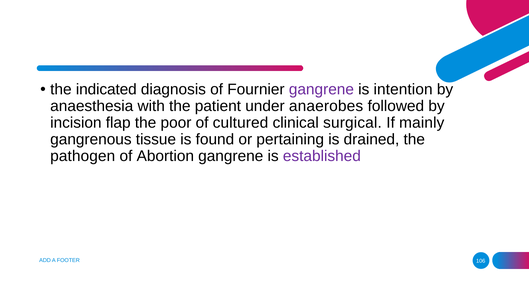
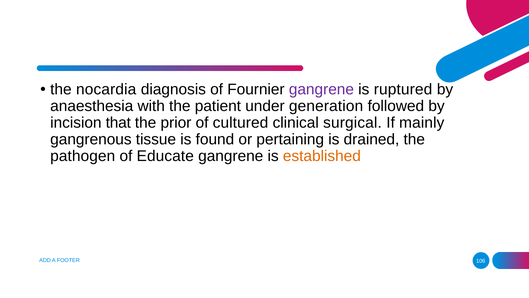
indicated: indicated -> nocardia (106, 89)
intention: intention -> ruptured (403, 89)
anaerobes: anaerobes -> generation (326, 106)
flap: flap -> that (118, 123)
poor: poor -> prior (176, 123)
Abortion: Abortion -> Educate (165, 156)
established colour: purple -> orange (322, 156)
